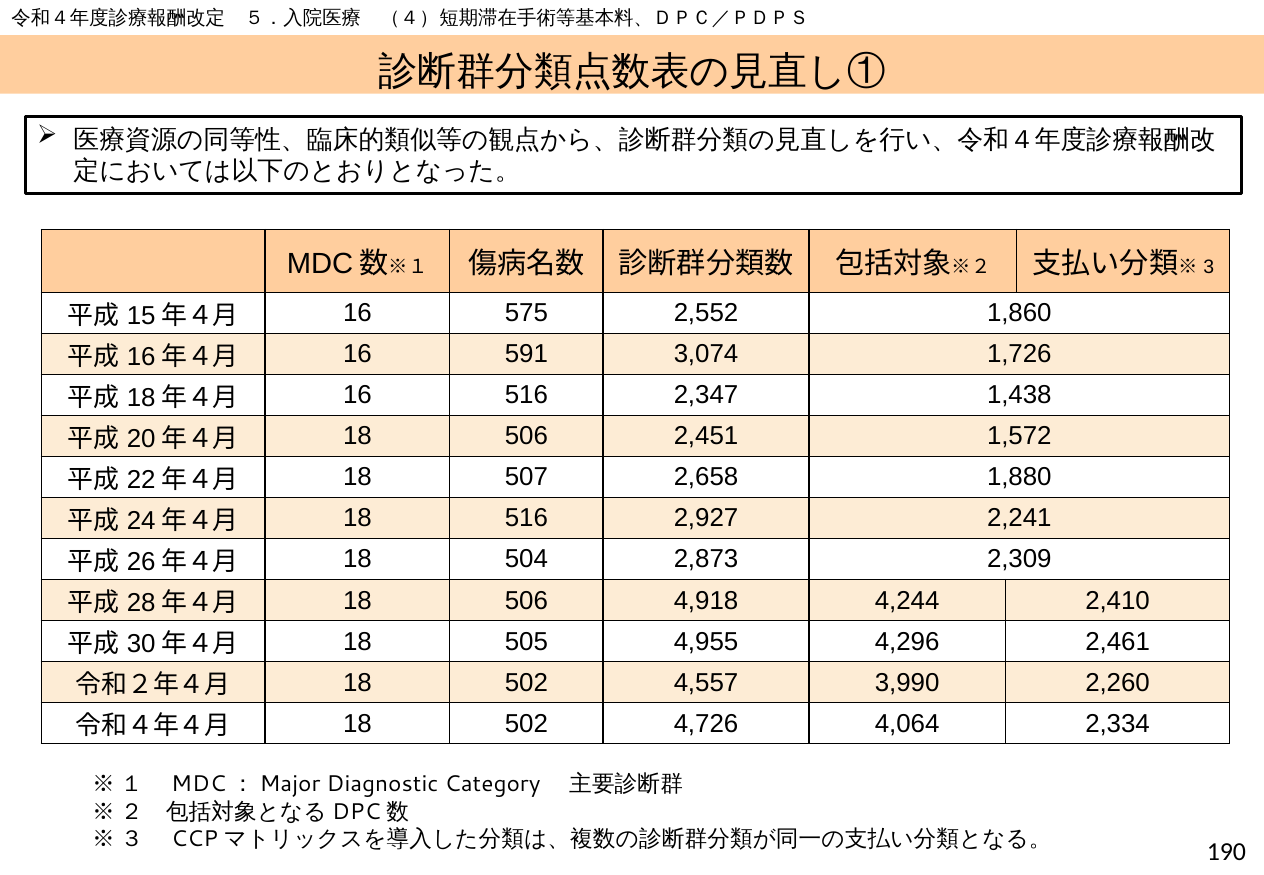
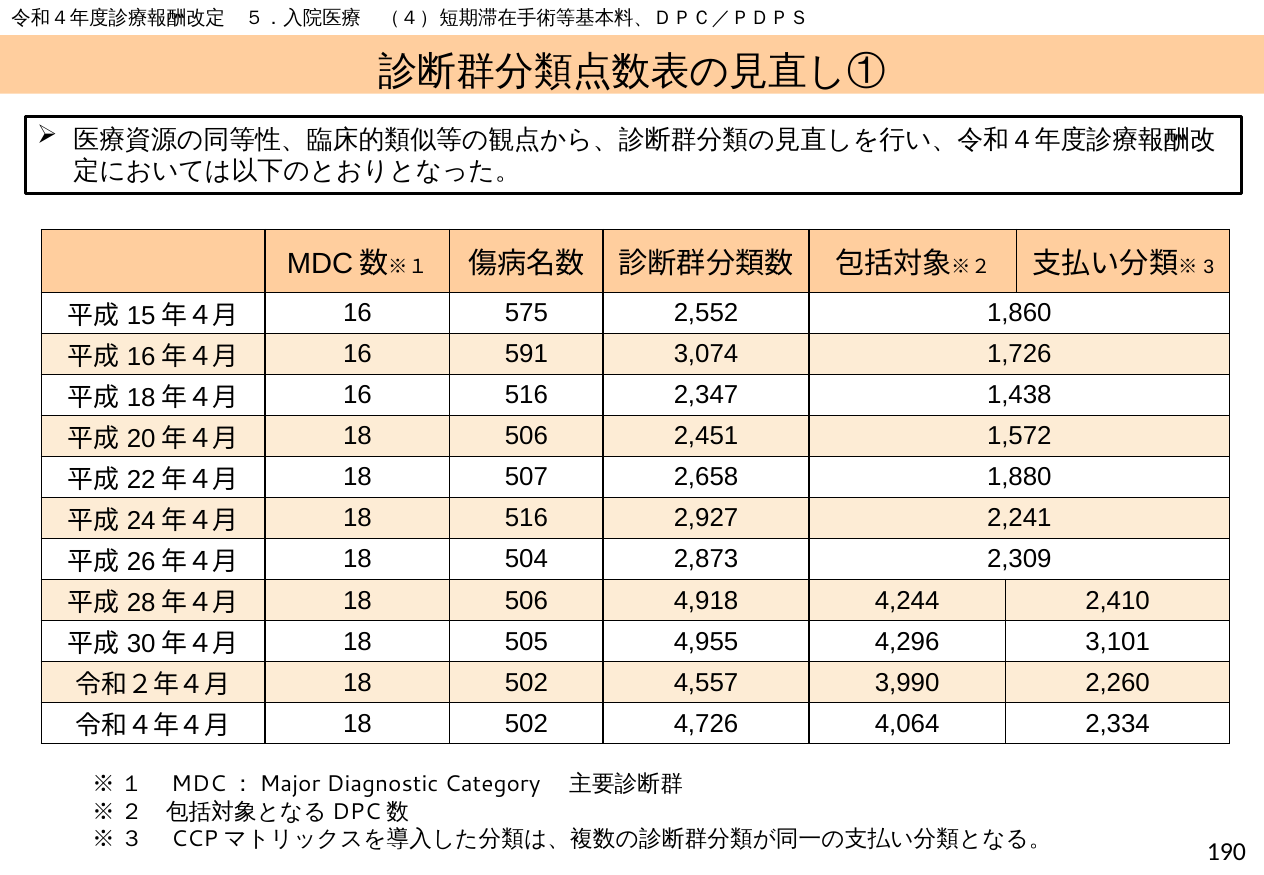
2,461: 2,461 -> 3,101 (1118, 642)
